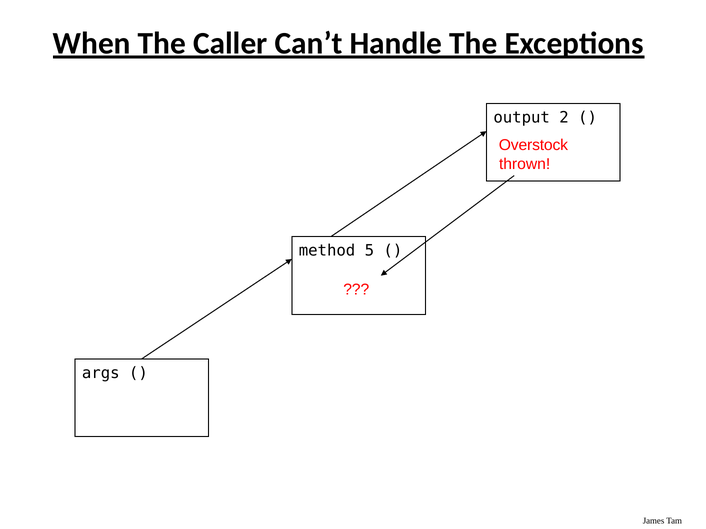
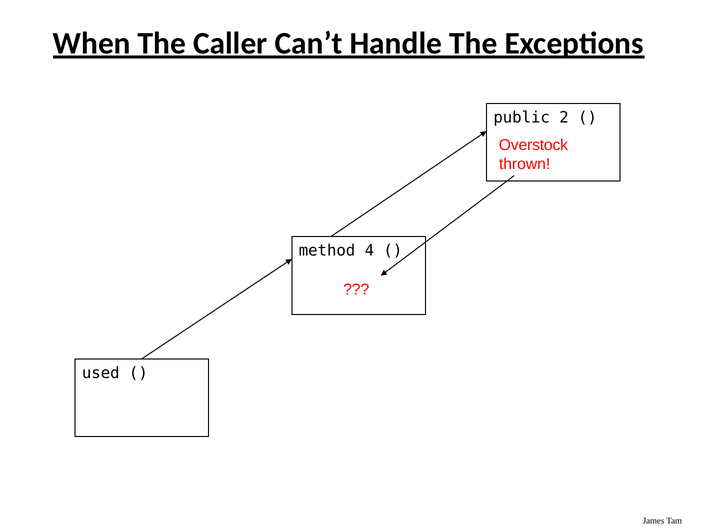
output: output -> public (522, 118)
5: 5 -> 4 (369, 251)
args: args -> used (101, 373)
